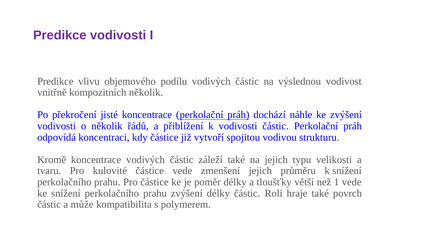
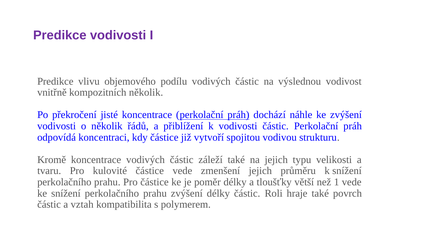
může: může -> vztah (82, 204)
